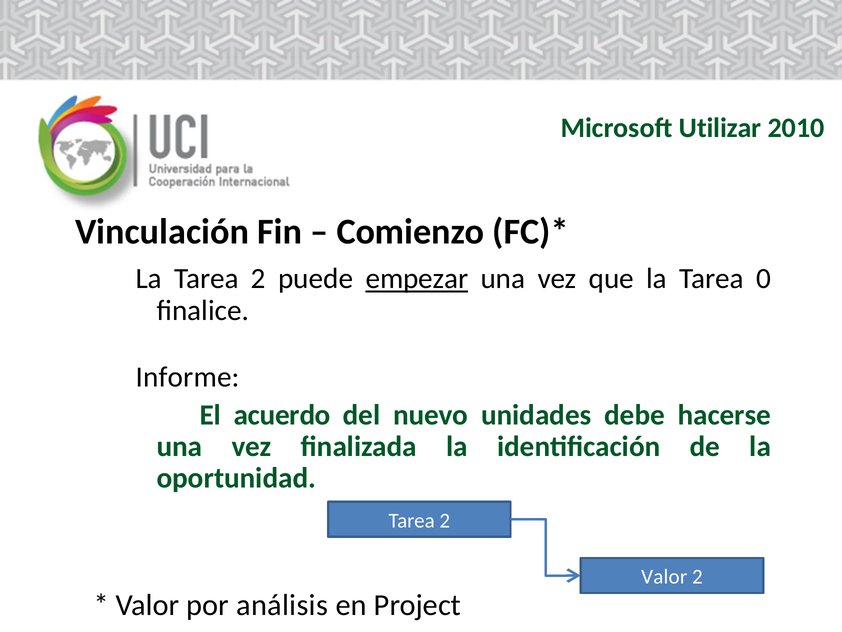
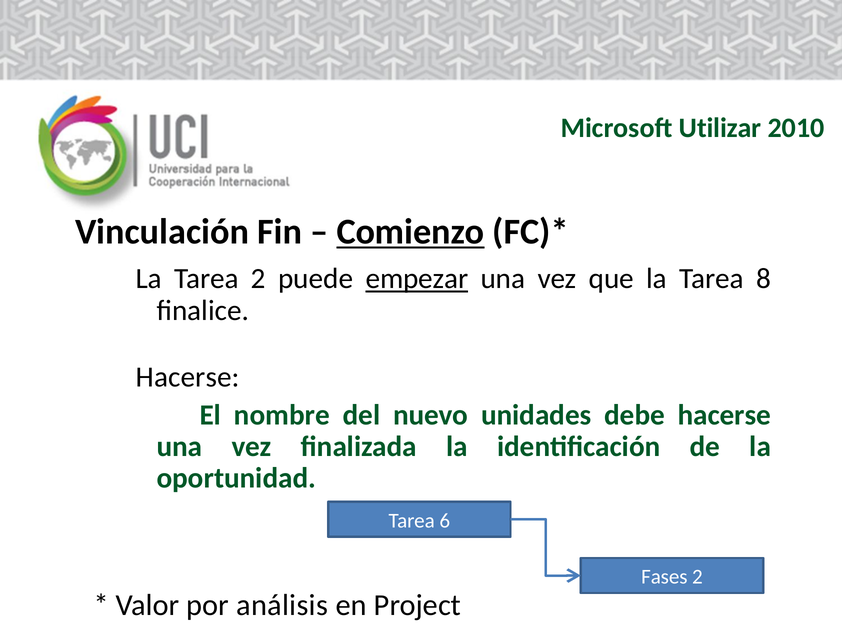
Comienzo underline: none -> present (410, 232)
0: 0 -> 8 (763, 279)
Informe: Informe -> Hacerse (188, 377)
acuerdo: acuerdo -> nombre (282, 415)
2: 2 -> 6 (445, 520)
Valor: Valor -> Fases (664, 577)
